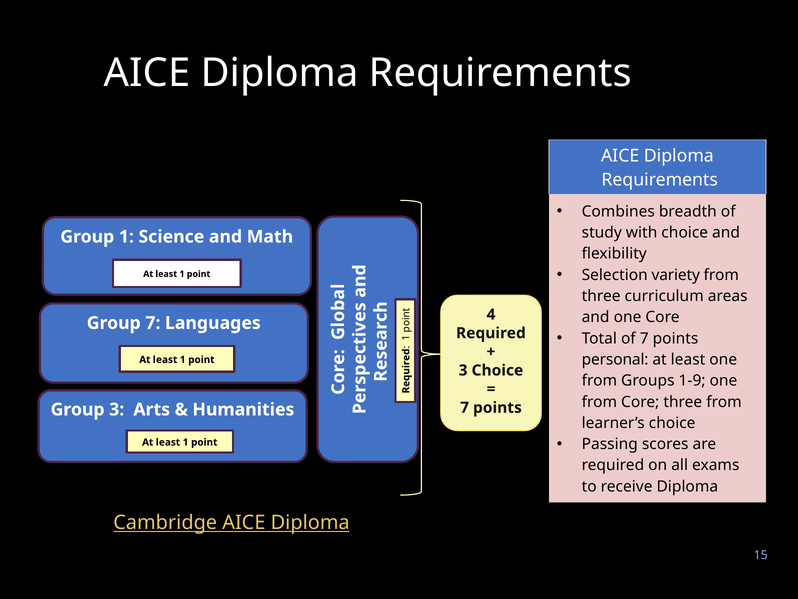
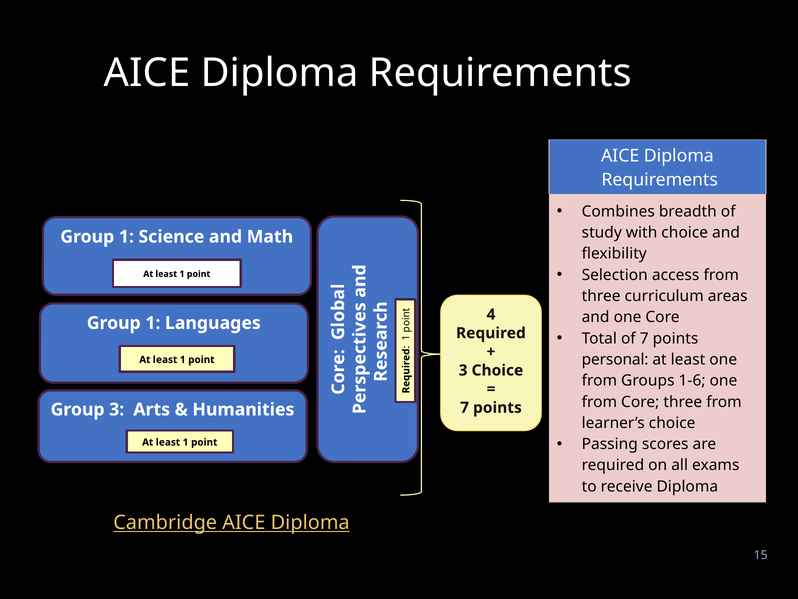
variety: variety -> access (676, 275)
7: 7 -> 1 (153, 323)
1-9: 1-9 -> 1-6 (692, 380)
